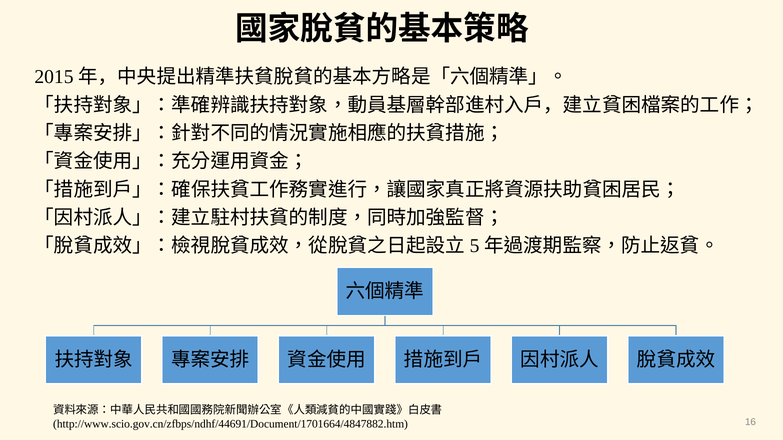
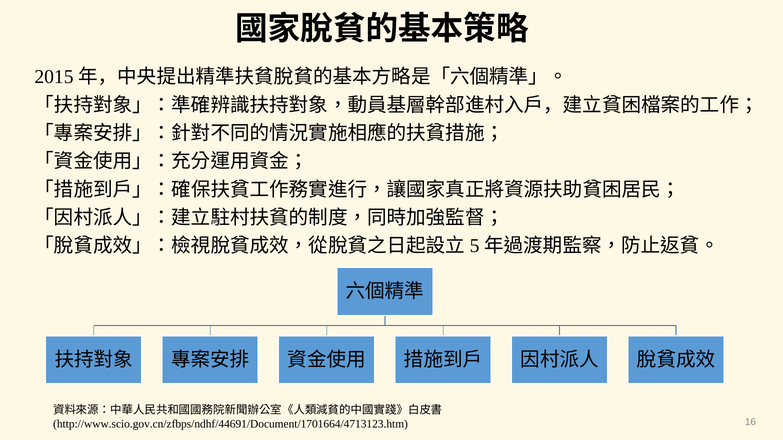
http://www.scio.gov.cn/zfbps/ndhf/44691/Document/1701664/4847882.htm: http://www.scio.gov.cn/zfbps/ndhf/44691/Document/1701664/4847882.htm -> http://www.scio.gov.cn/zfbps/ndhf/44691/Document/1701664/4713123.htm (231, 424)
